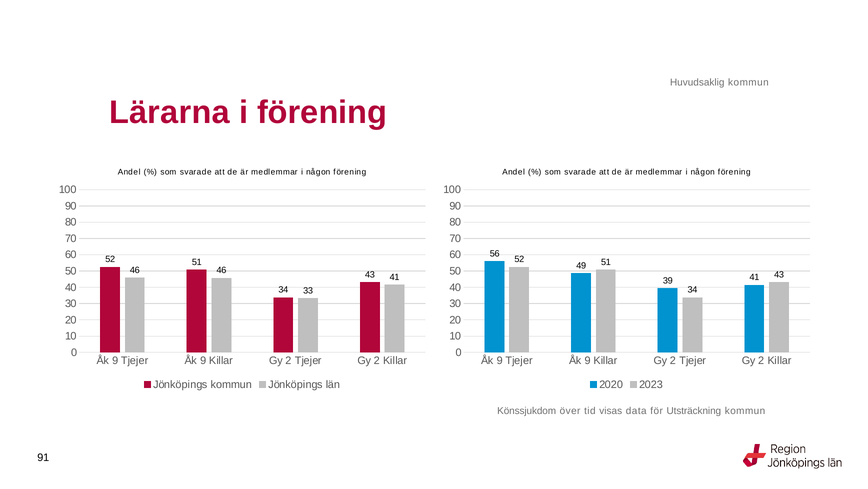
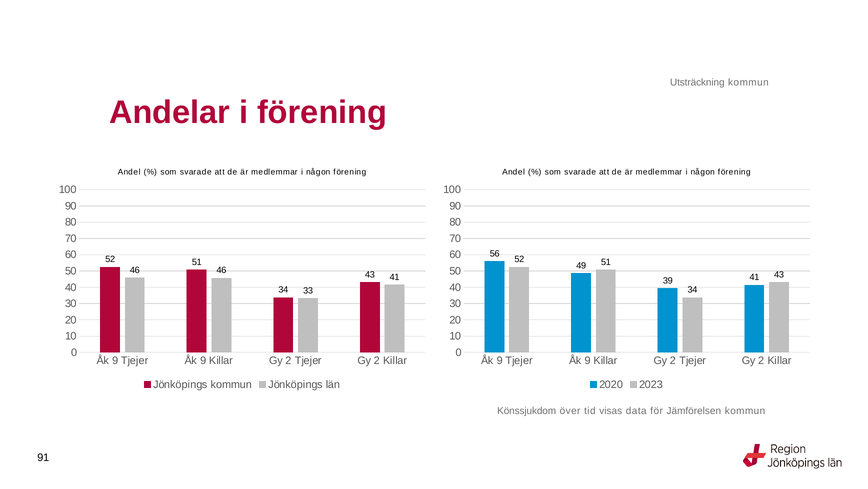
Huvudsaklig: Huvudsaklig -> Utsträckning (697, 83)
Lärarna: Lärarna -> Andelar (170, 112)
Utsträckning: Utsträckning -> Jämförelsen (694, 410)
